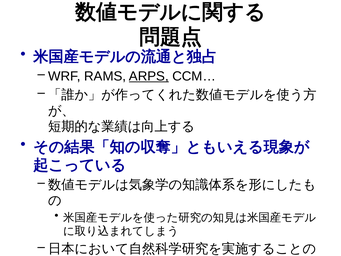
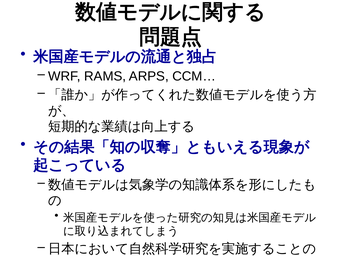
ARPS underline: present -> none (149, 76)
